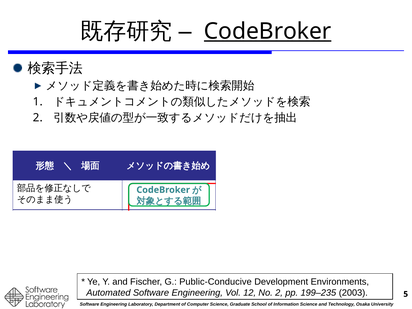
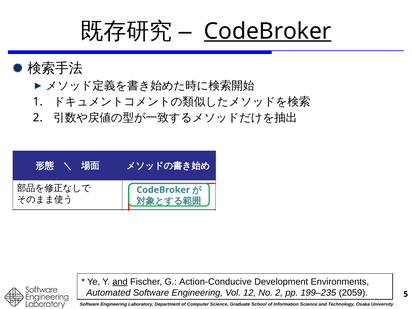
and underline: none -> present (120, 282)
Public-Conducive: Public-Conducive -> Action-Conducive (216, 282)
2003: 2003 -> 2059 (353, 293)
